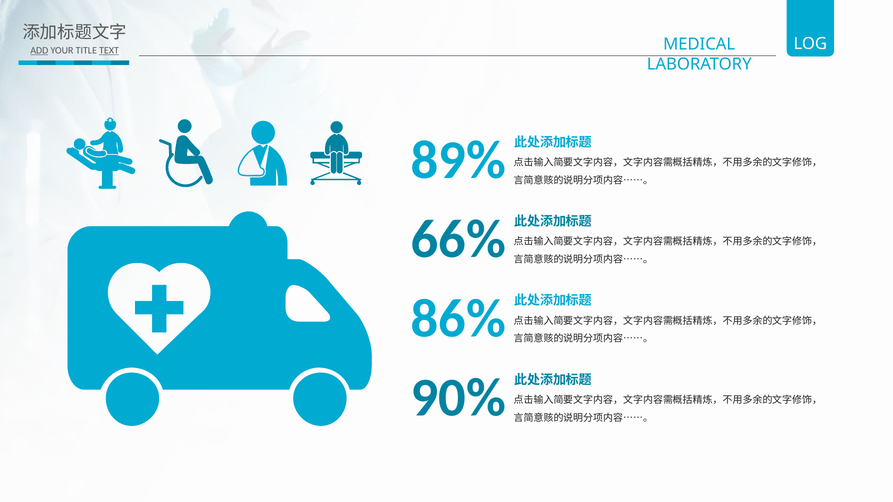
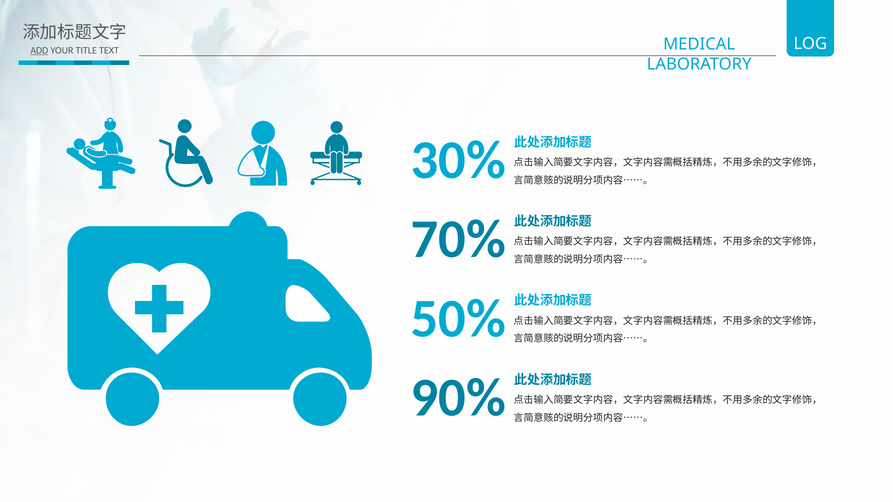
TEXT underline: present -> none (109, 50)
89%: 89% -> 30% (458, 160)
66%: 66% -> 70% (458, 240)
86%: 86% -> 50% (458, 319)
